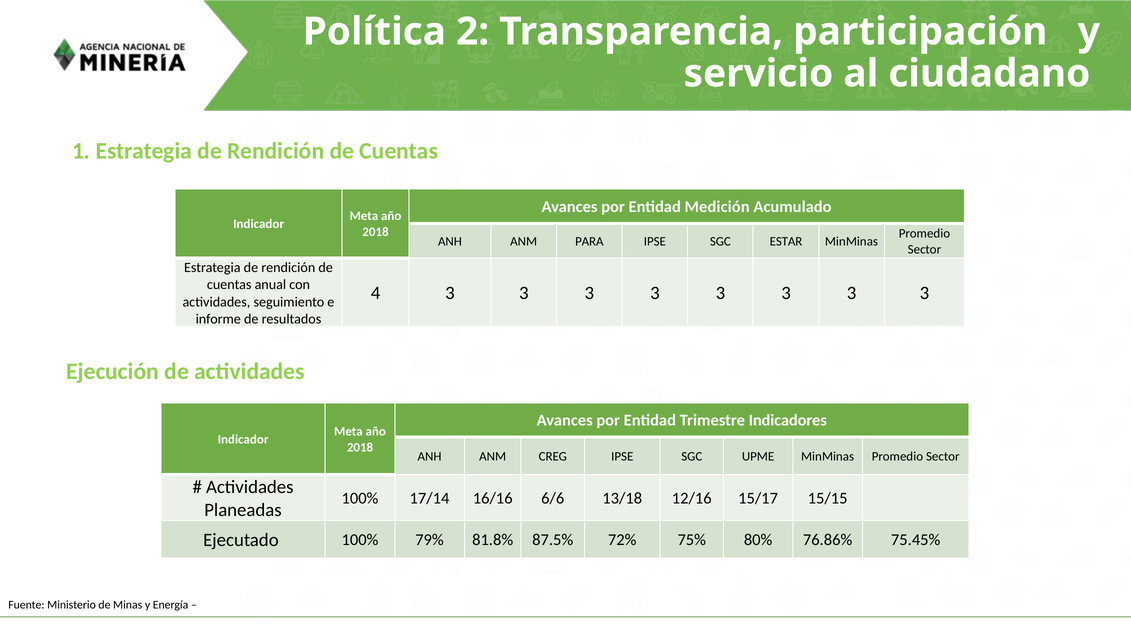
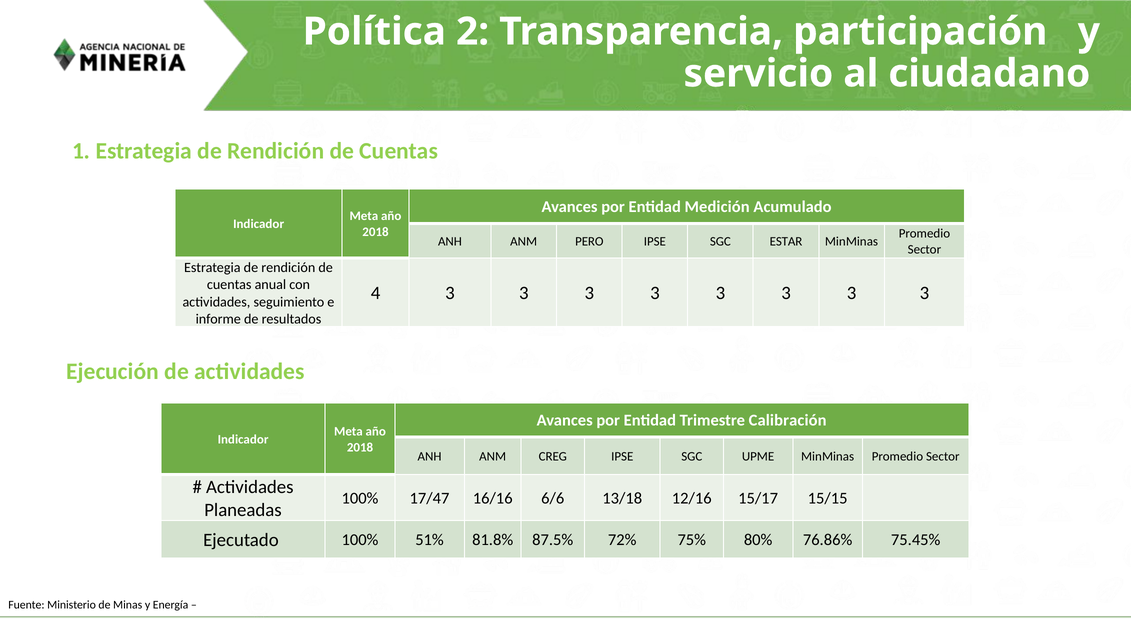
PARA: PARA -> PERO (589, 241)
Indicadores: Indicadores -> Calibración (788, 421)
17/14: 17/14 -> 17/47 (430, 498)
79%: 79% -> 51% (430, 540)
